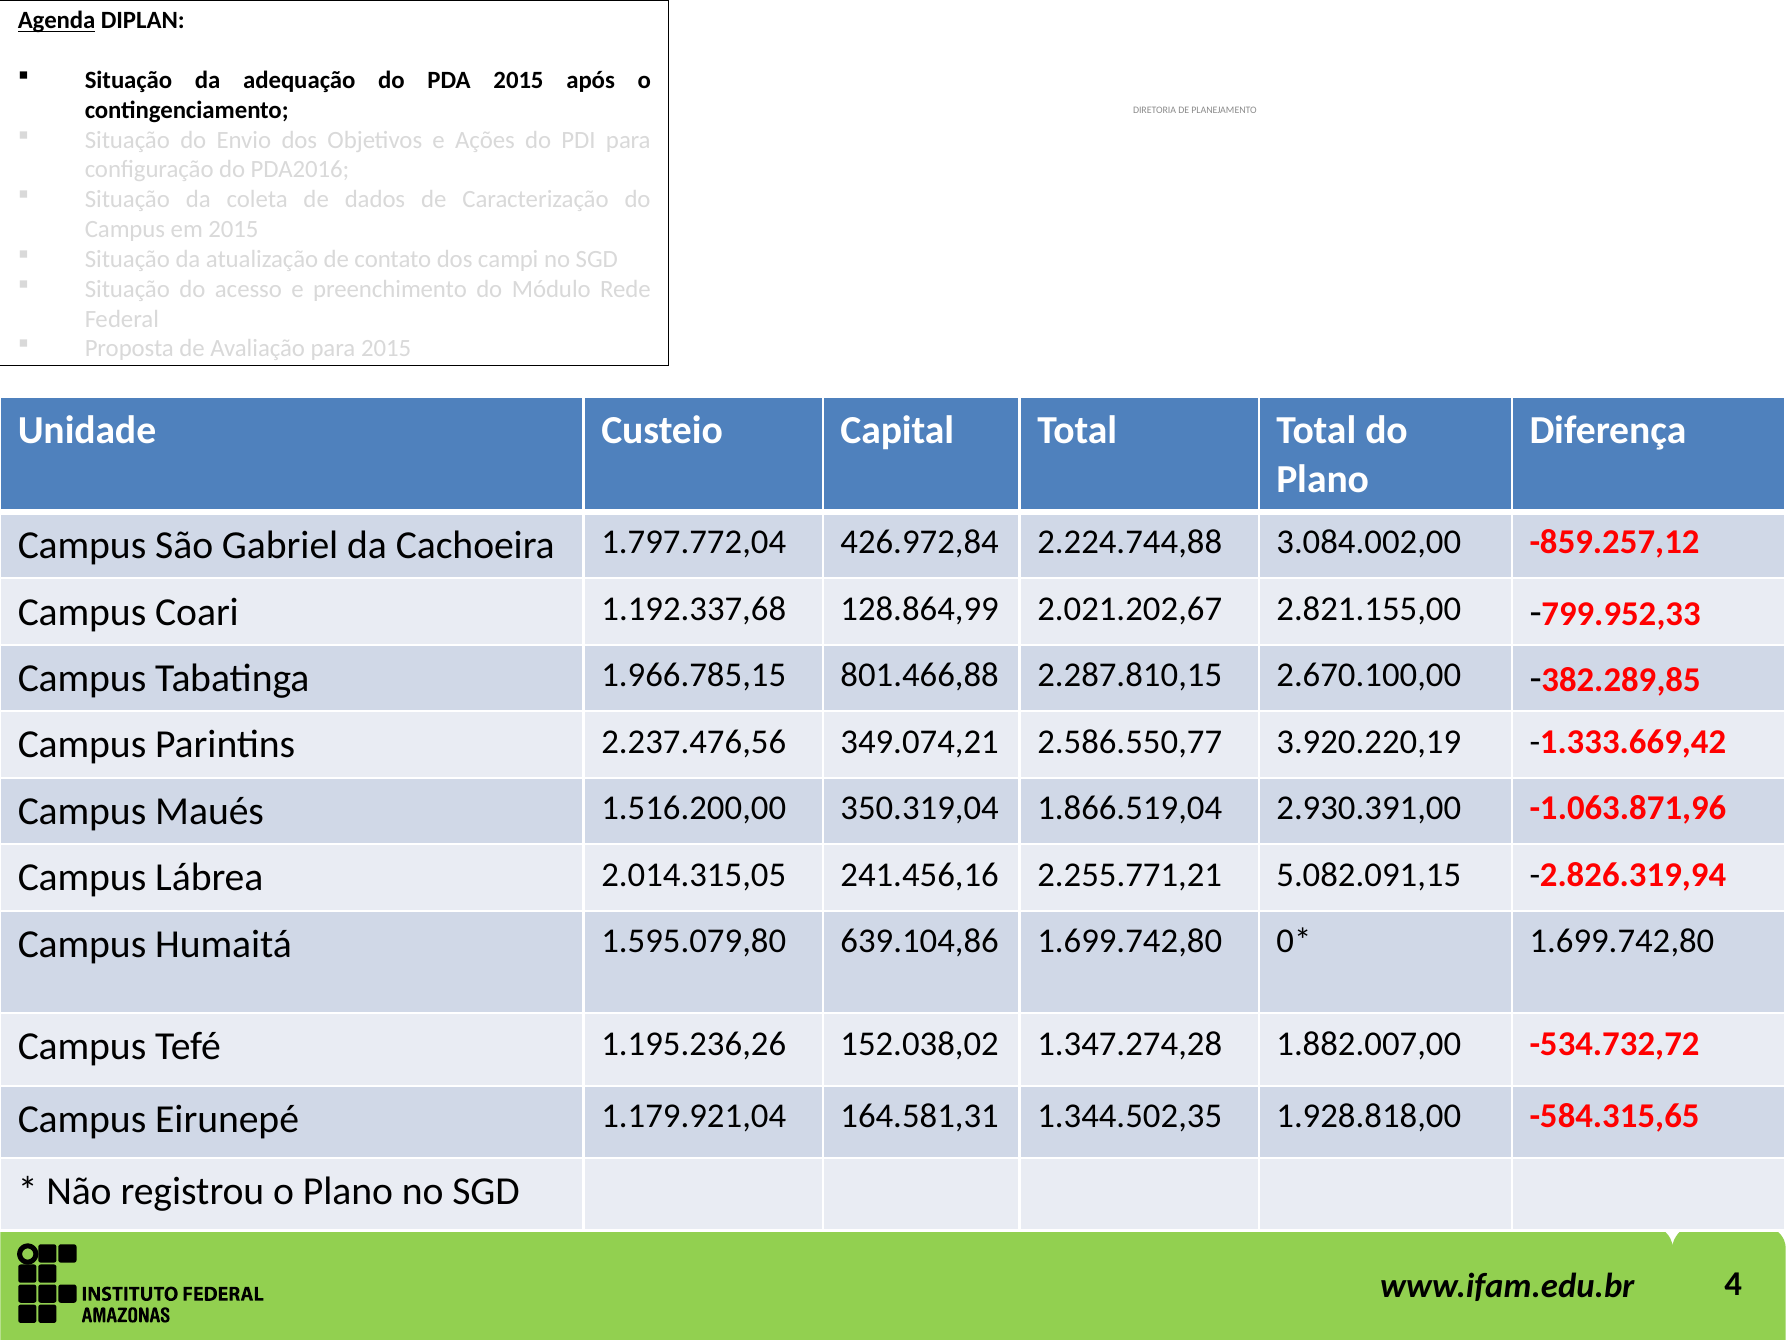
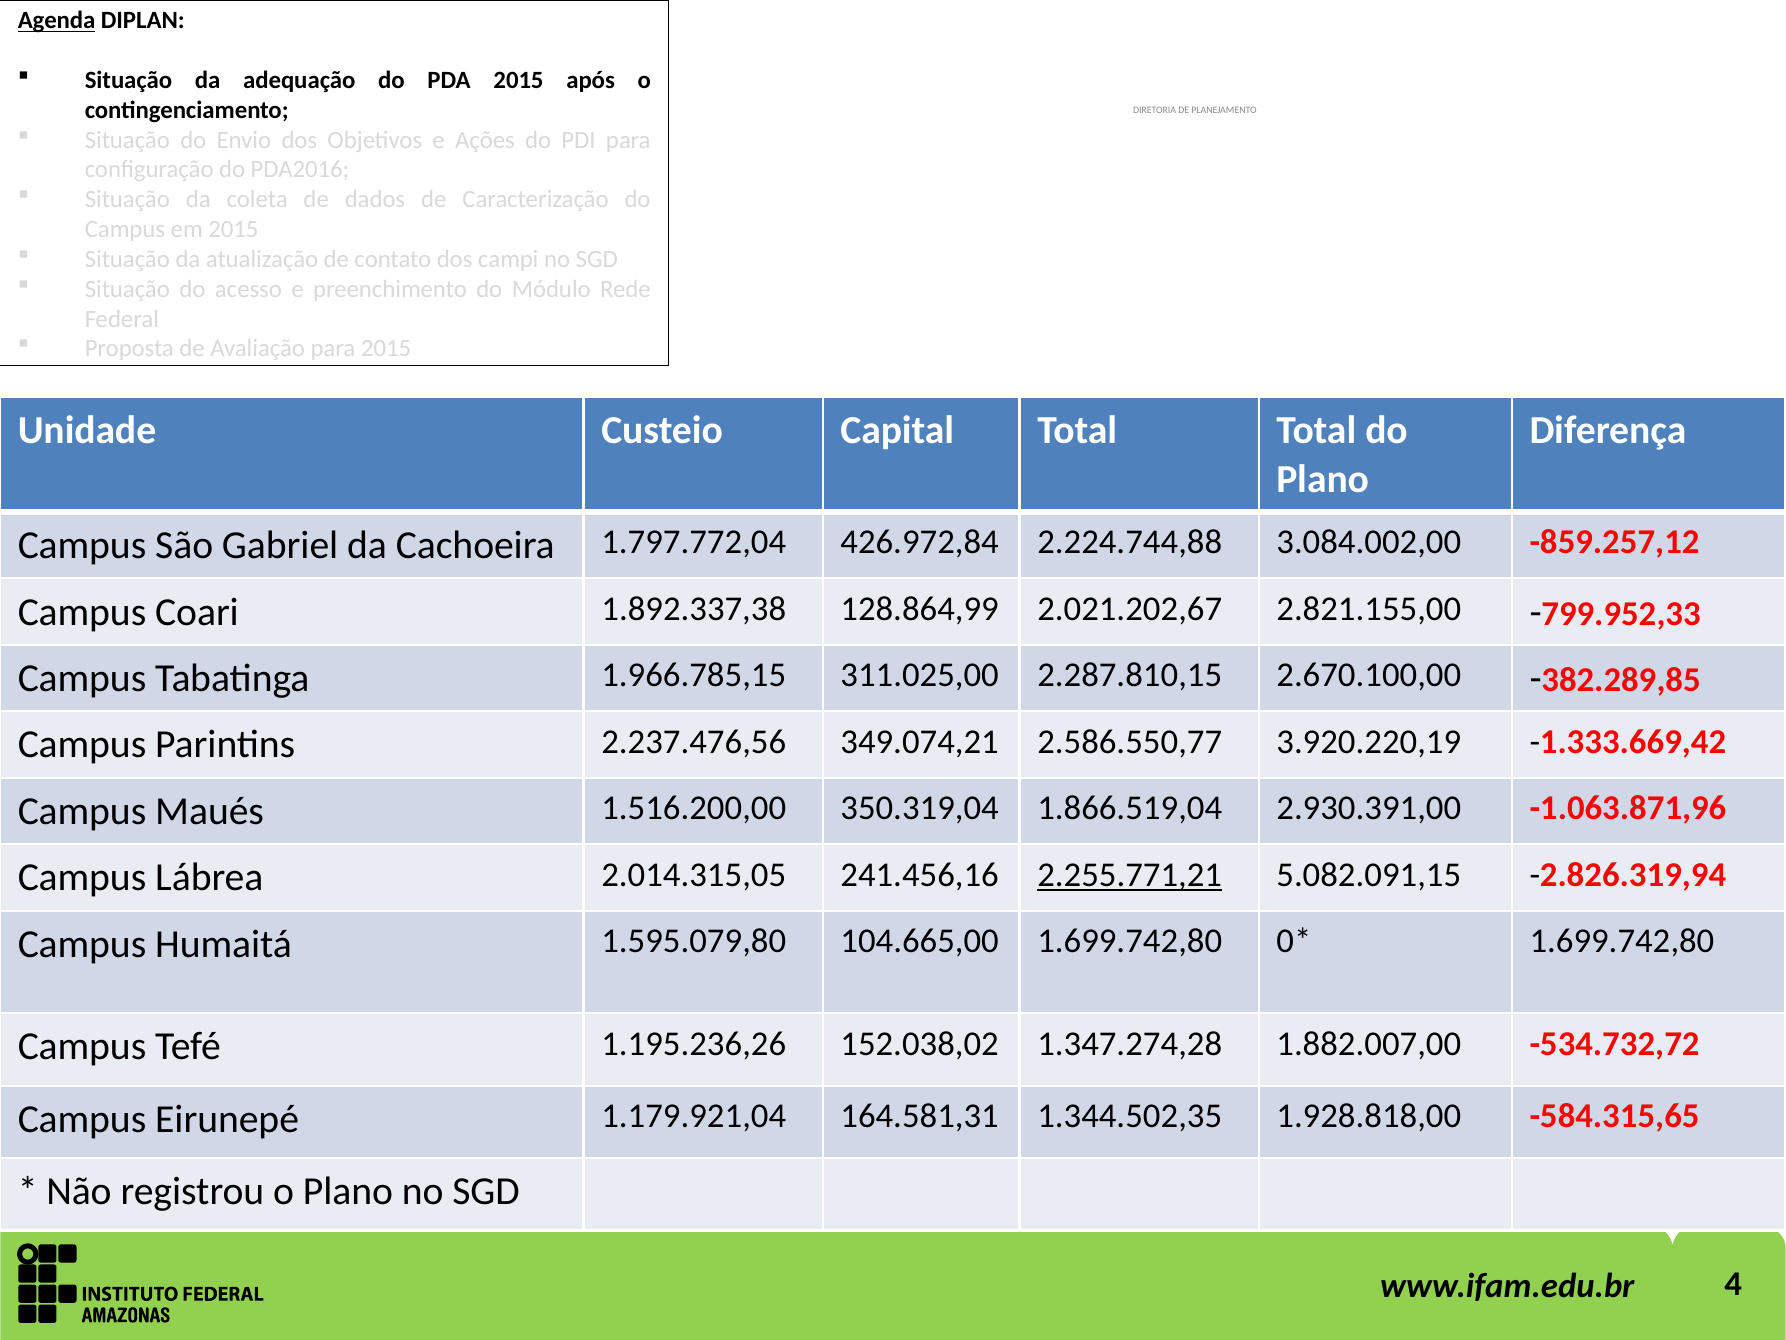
1.192.337,68: 1.192.337,68 -> 1.892.337,38 (694, 609)
801.466,88: 801.466,88 -> 311.025,00 (920, 675)
2.255.771,21 underline: none -> present (1130, 874)
639.104,86: 639.104,86 -> 104.665,00 (920, 941)
